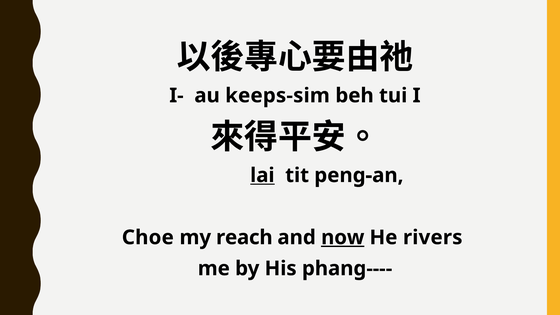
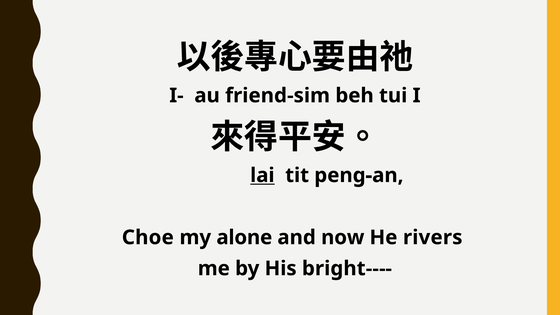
keeps-sim: keeps-sim -> friend-sim (278, 96)
reach: reach -> alone (244, 237)
now underline: present -> none (343, 237)
phang----: phang---- -> bright---- (347, 268)
